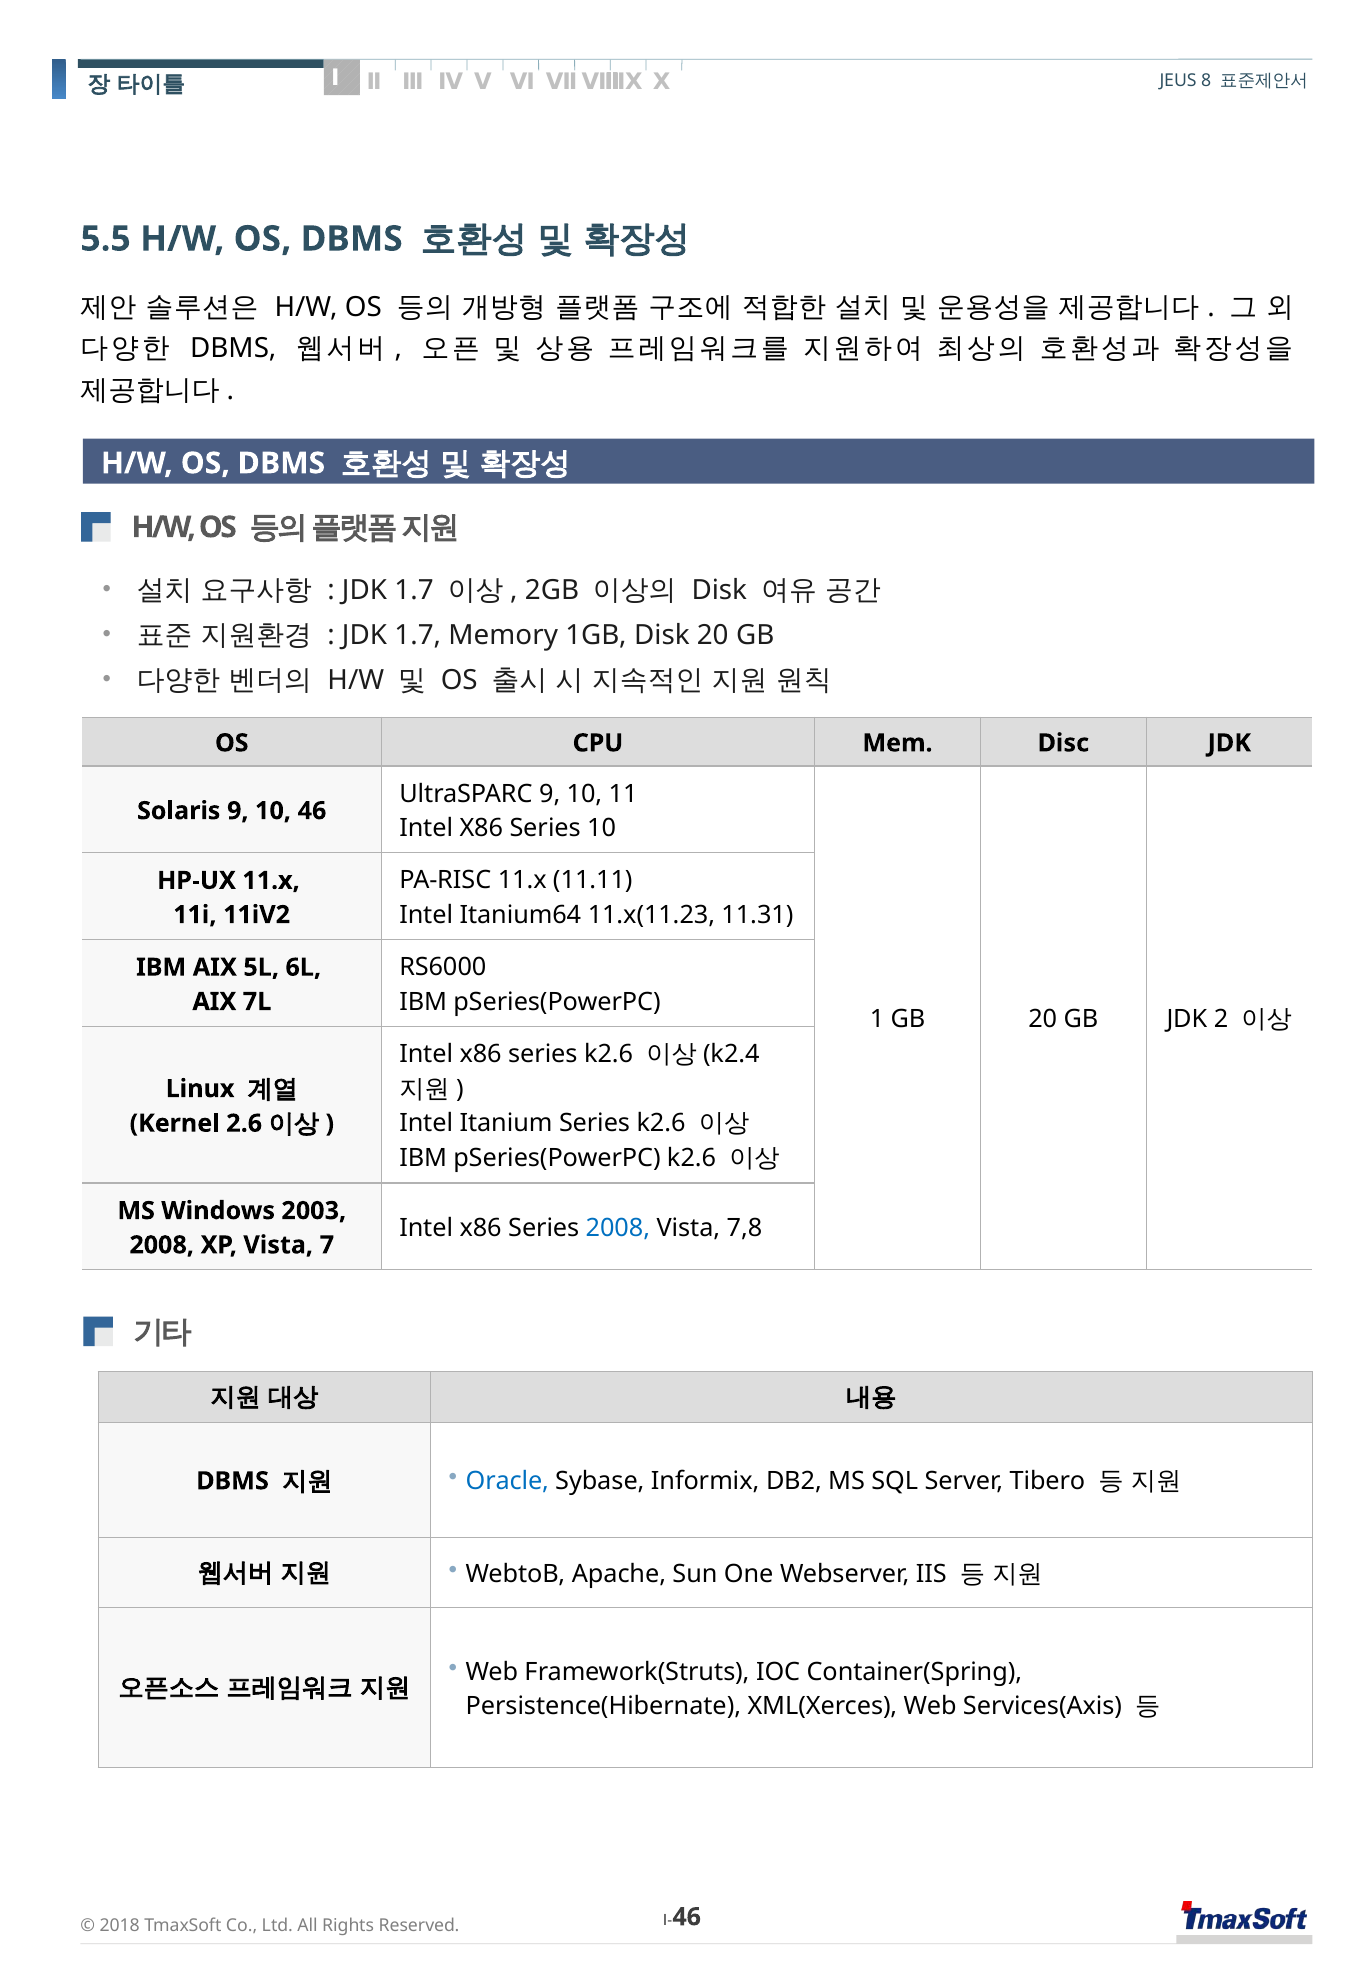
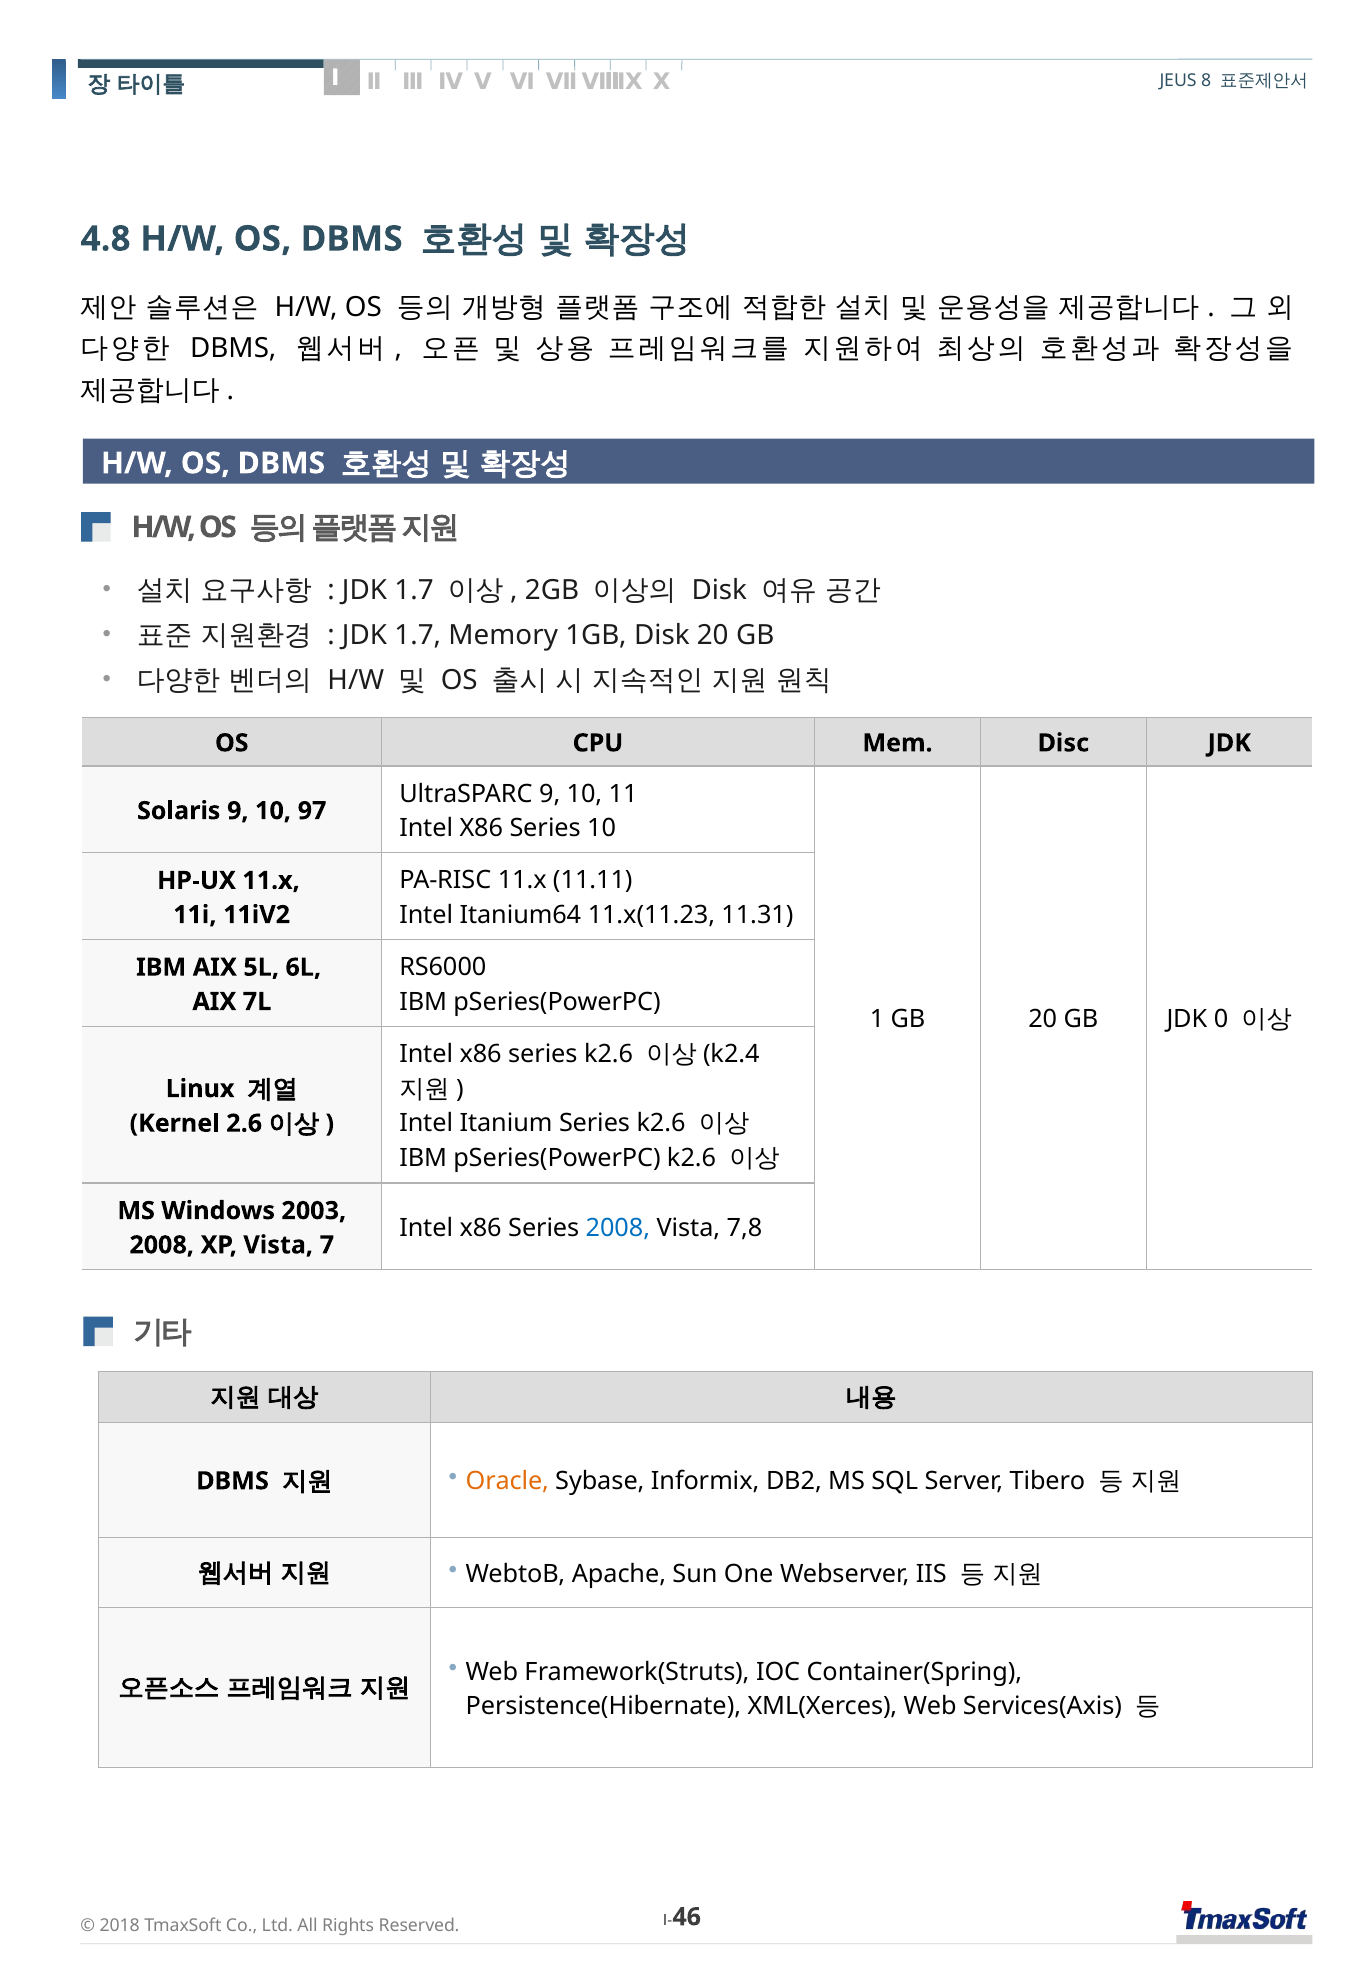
5.5: 5.5 -> 4.8 (106, 239)
46: 46 -> 97 (312, 811)
2: 2 -> 0 (1221, 1019)
Oracle colour: blue -> orange (507, 1481)
